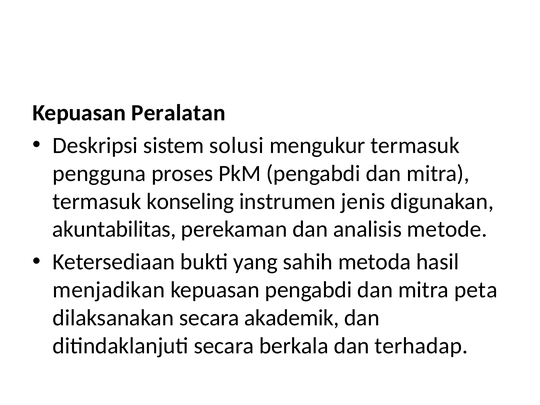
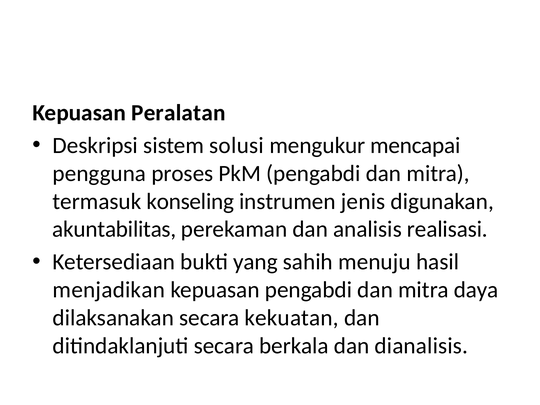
mengukur termasuk: termasuk -> mencapai (415, 146)
metode: metode -> realisasi (447, 229)
metoda: metoda -> menuju (374, 262)
peta: peta -> daya (476, 290)
akademik: akademik -> kekuatan (292, 318)
terhadap: terhadap -> dianalisis (421, 346)
